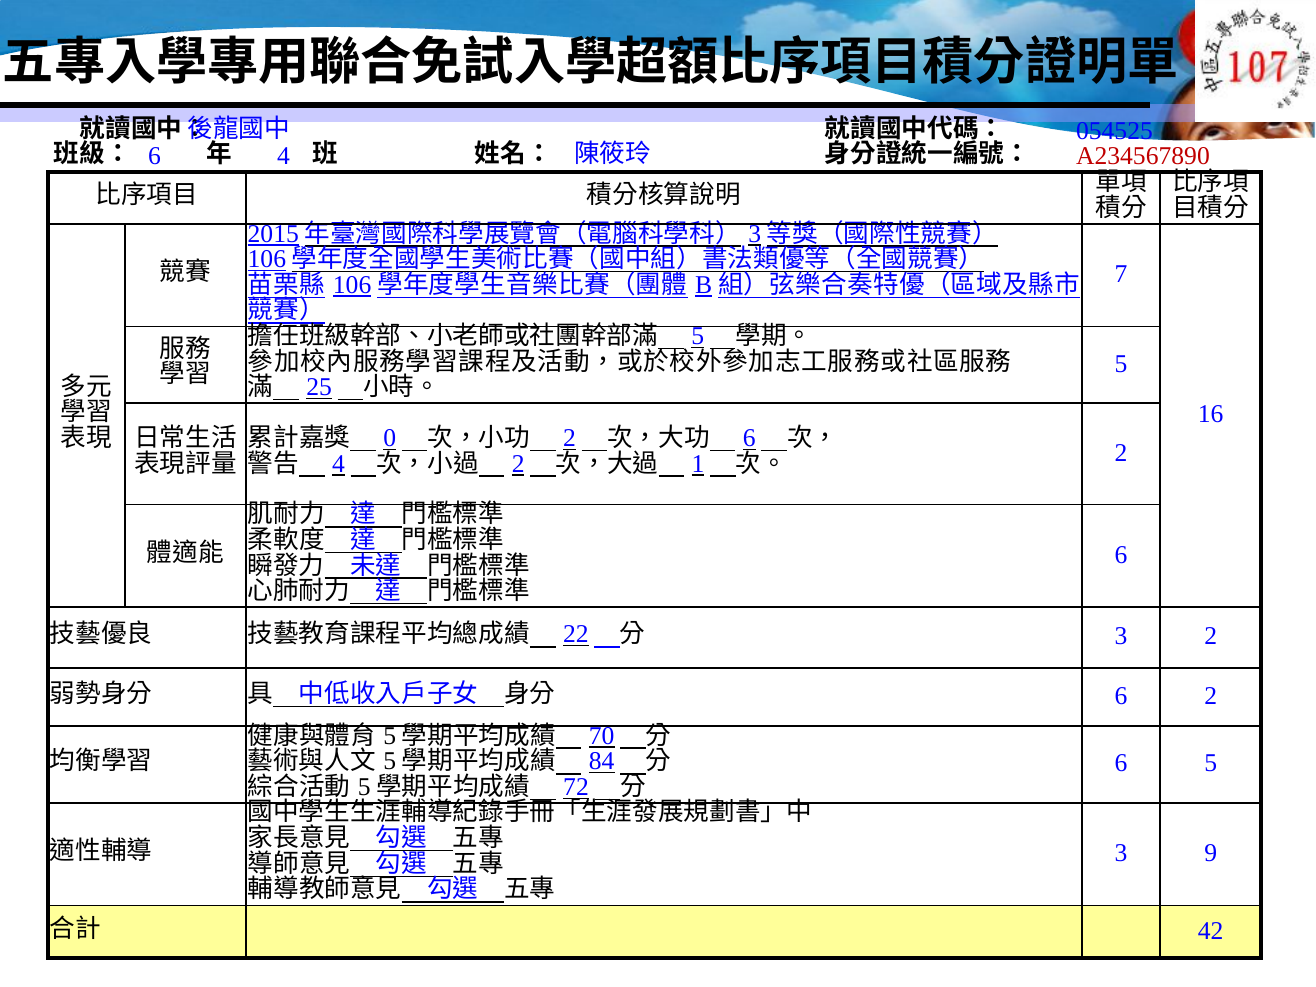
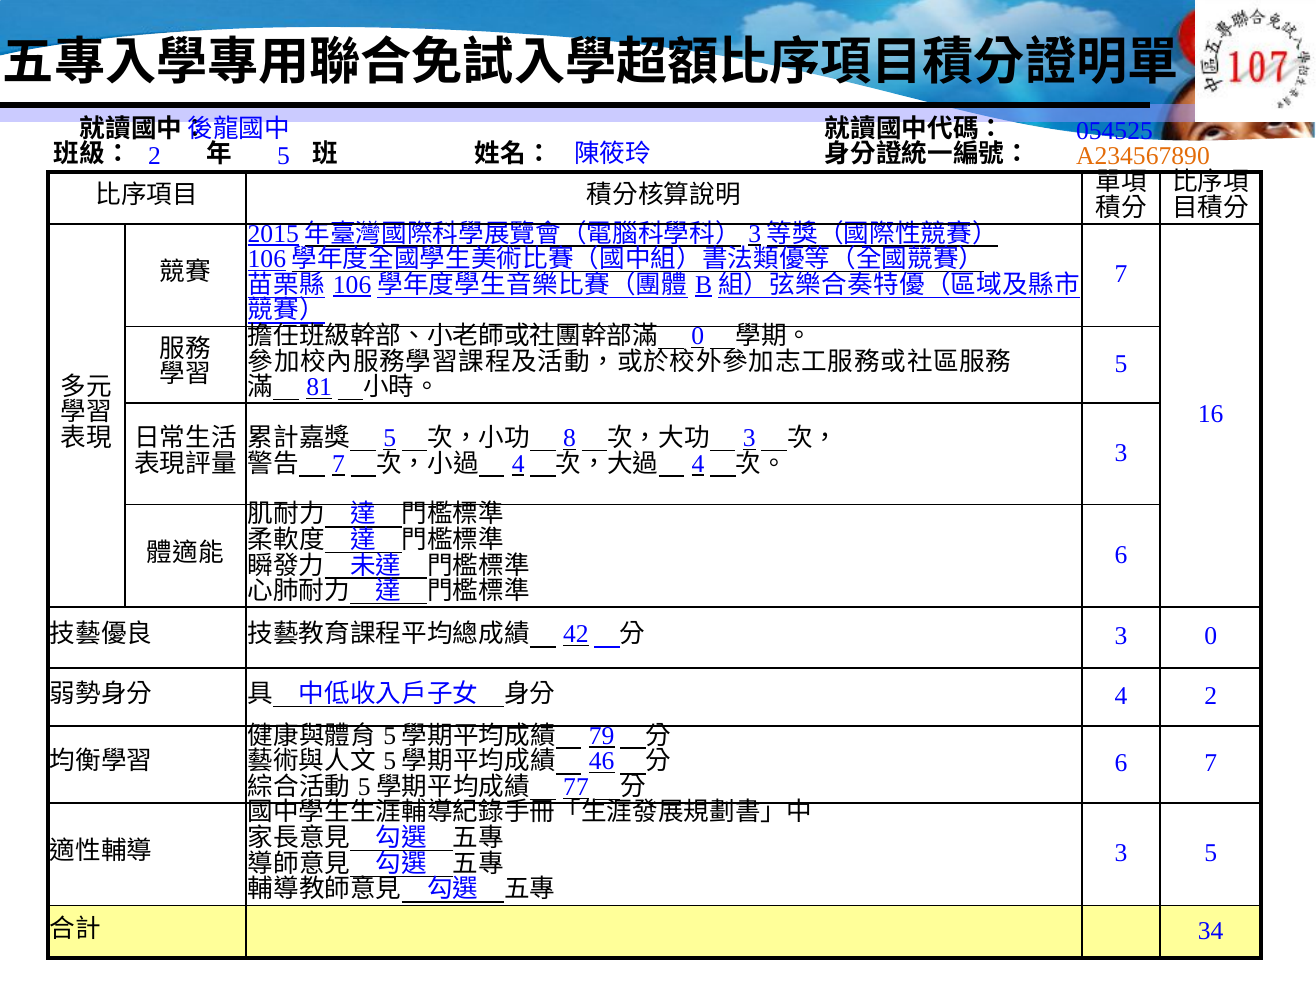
6: 6 -> 2 (155, 156)
4: 4 -> 5 (284, 156)
A234567890 colour: red -> orange (1143, 156)
5: 5 -> 0 (698, 336)
25: 25 -> 81 (319, 387)
0: 0 -> 5 (390, 438)
2: 2 -> 8 (570, 438)
6: 6 -> 3 (749, 438)
4: 4 -> 7 (339, 464)
2: 2 -> 4 (518, 464)
1: 1 -> 4 (698, 464)
2: 2 -> 3 (1121, 453)
22: 22 -> 42 (576, 634)
3 2: 2 -> 0 (1211, 636)
6: 6 -> 4 (1121, 696)
70: 70 -> 79 (602, 736)
84: 84 -> 46 (602, 761)
6 5: 5 -> 7 (1211, 763)
72: 72 -> 77 (576, 787)
3 9: 9 -> 5 (1211, 853)
42: 42 -> 34 (1211, 931)
